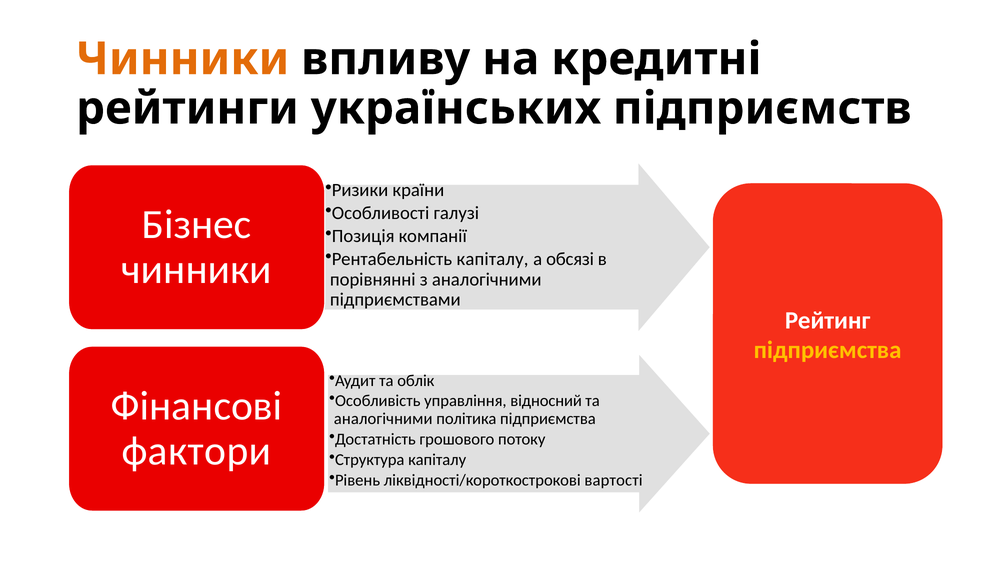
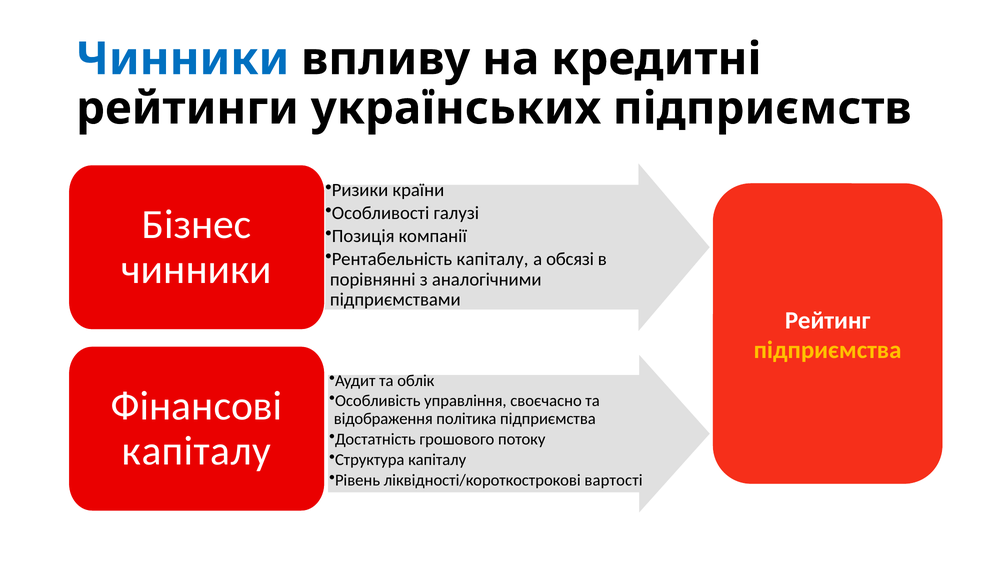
Чинники colour: orange -> blue (183, 59)
відносний: відносний -> своєчасно (546, 401)
аналогічними: аналогічними -> відображення (383, 419)
фактори: фактори -> капіталу (196, 451)
